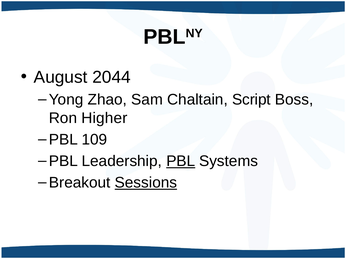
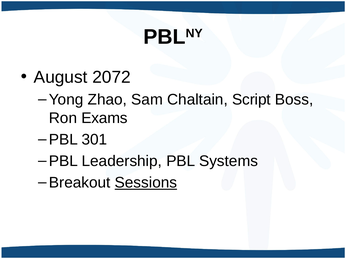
2044: 2044 -> 2072 (112, 77)
Higher: Higher -> Exams (105, 118)
109: 109 -> 301 (94, 140)
PBL underline: present -> none (181, 161)
